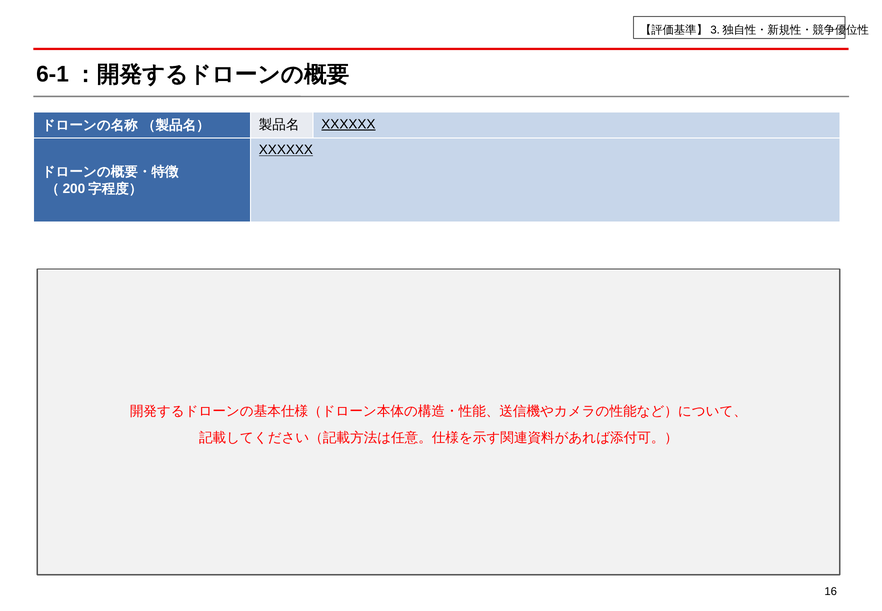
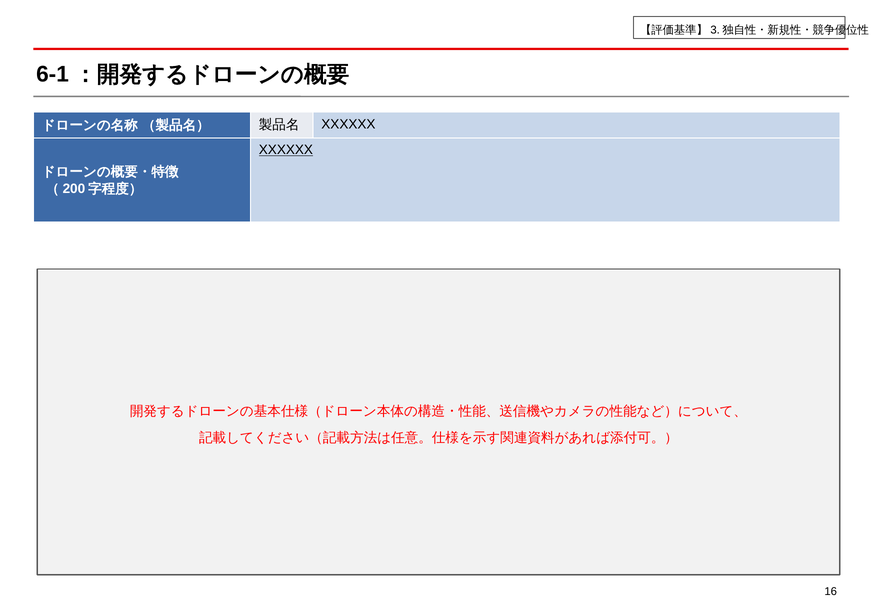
XXXXXX underline: present -> none (348, 124)
